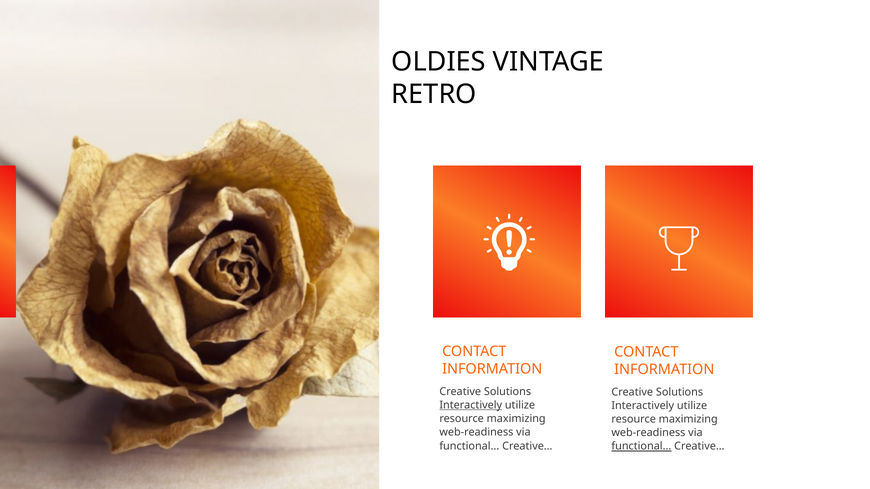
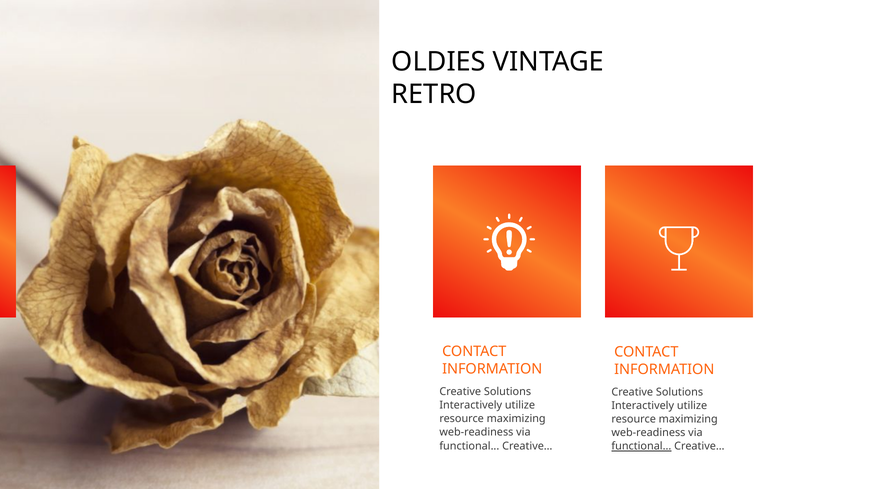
Interactively underline: present -> none (471, 406)
